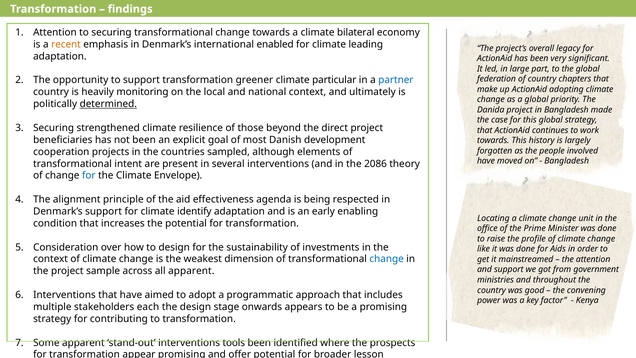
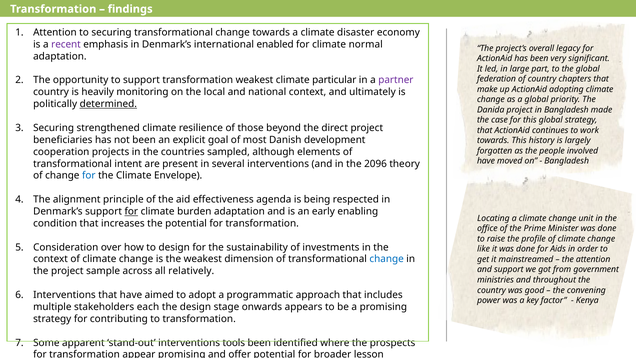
bilateral: bilateral -> disaster (356, 32)
recent colour: orange -> purple (66, 44)
leading: leading -> normal (366, 44)
transformation greener: greener -> weakest (254, 80)
partner colour: blue -> purple (396, 80)
2086: 2086 -> 2096 (376, 164)
for underline: none -> present (131, 211)
identify: identify -> burden (194, 211)
all apparent: apparent -> relatively (191, 271)
